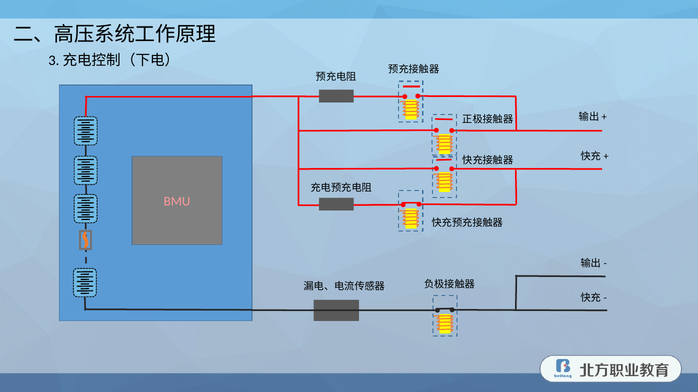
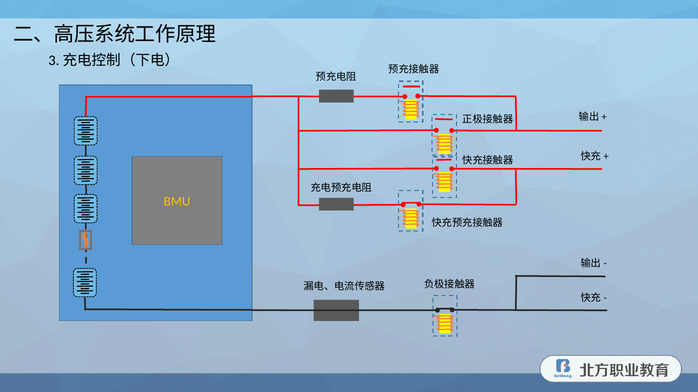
BMU colour: pink -> yellow (177, 202)
